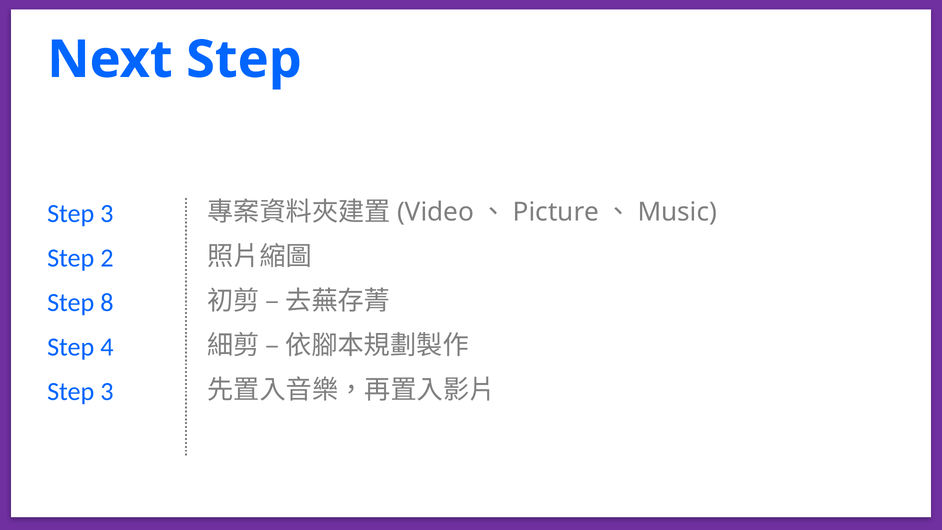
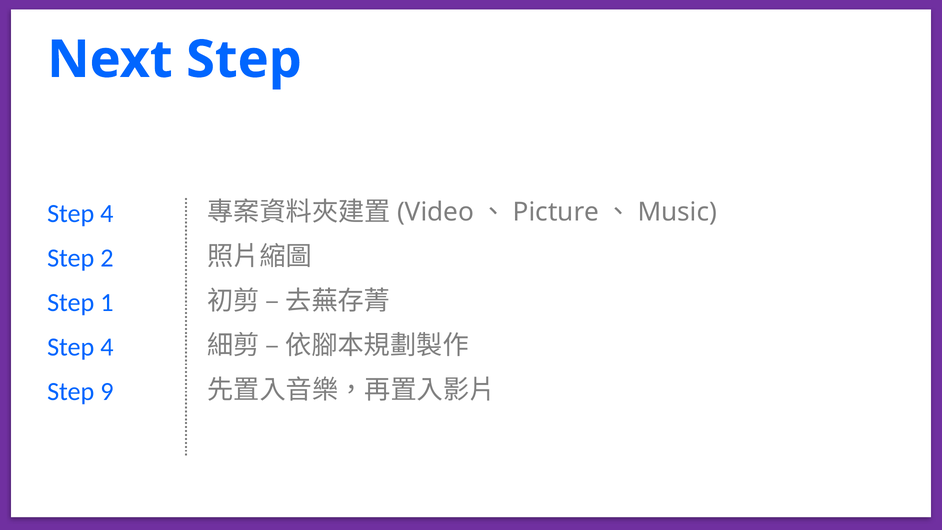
3: 3 -> 4 (107, 214)
8: 8 -> 1 (107, 303)
3: 3 -> 9 (107, 391)
